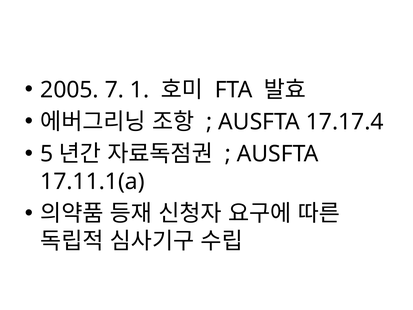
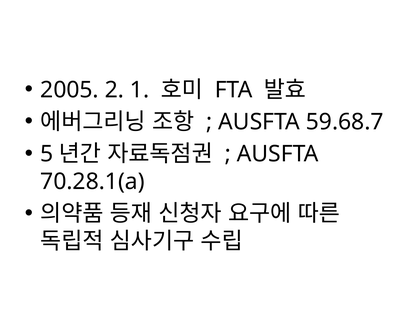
7: 7 -> 2 (114, 90)
17.17.4: 17.17.4 -> 59.68.7 (345, 122)
17.11.1(a: 17.11.1(a -> 70.28.1(a (92, 181)
